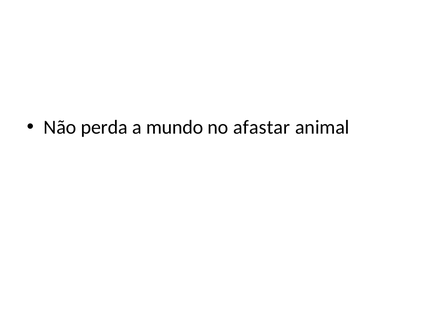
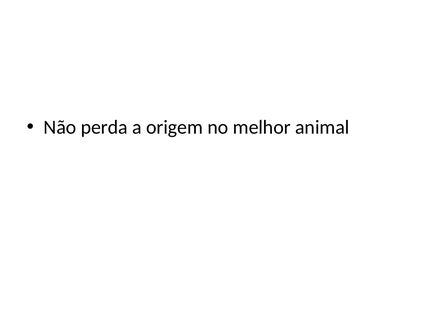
mundo: mundo -> origem (175, 127)
afastar: afastar -> melhor (262, 127)
